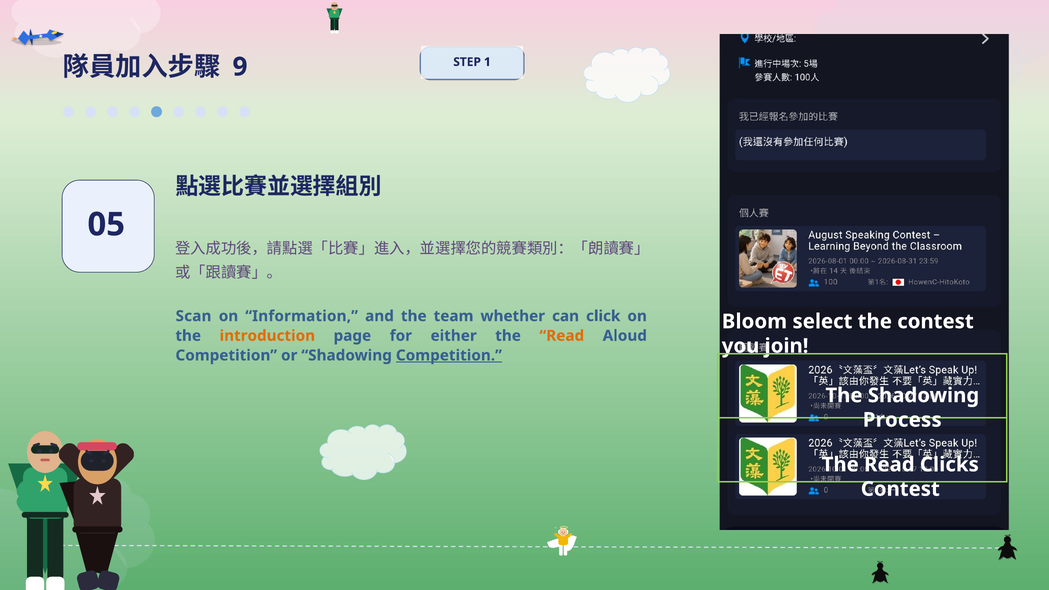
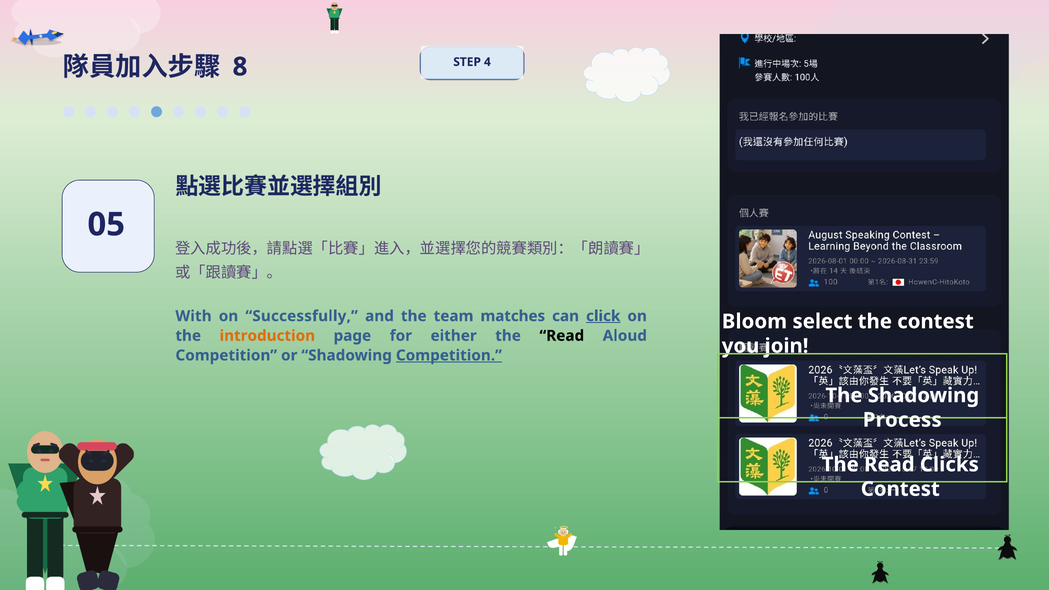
9: 9 -> 8 (240, 67)
1: 1 -> 4 (487, 62)
Scan: Scan -> With (194, 316)
Information: Information -> Successfully (302, 316)
whether: whether -> matches (513, 316)
click underline: none -> present (603, 316)
Read colour: orange -> black (562, 336)
